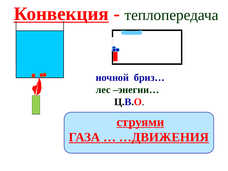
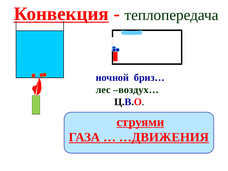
энегии…: энегии… -> воздух… (136, 90)
